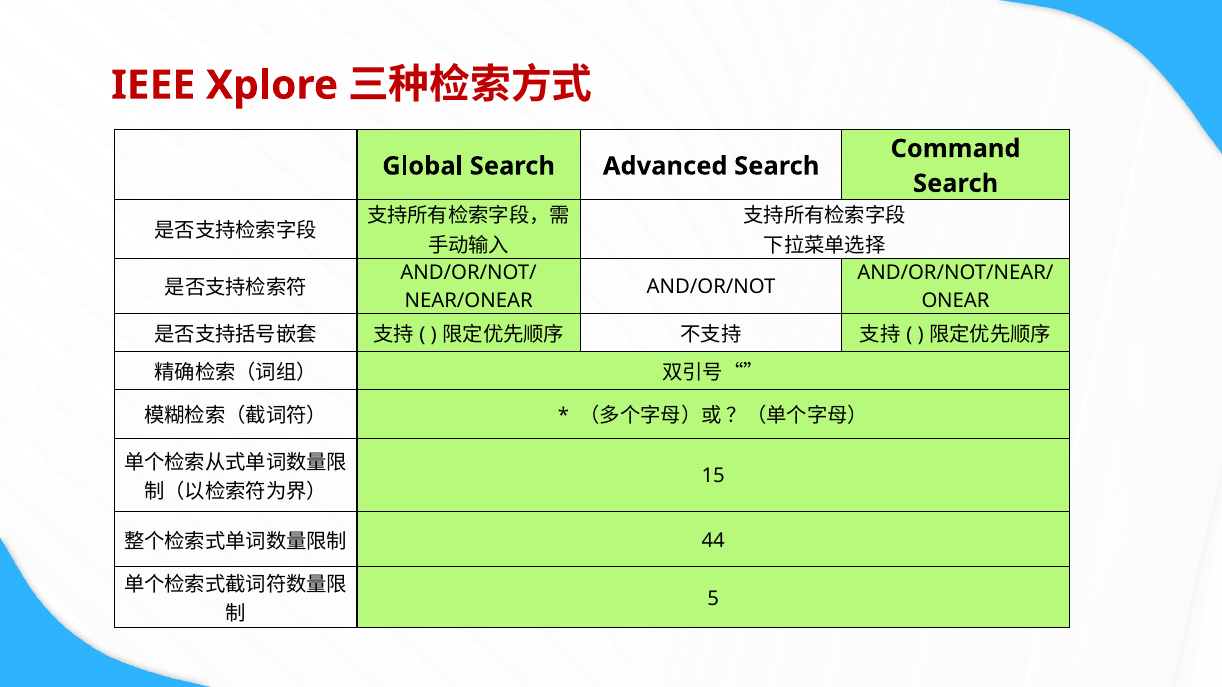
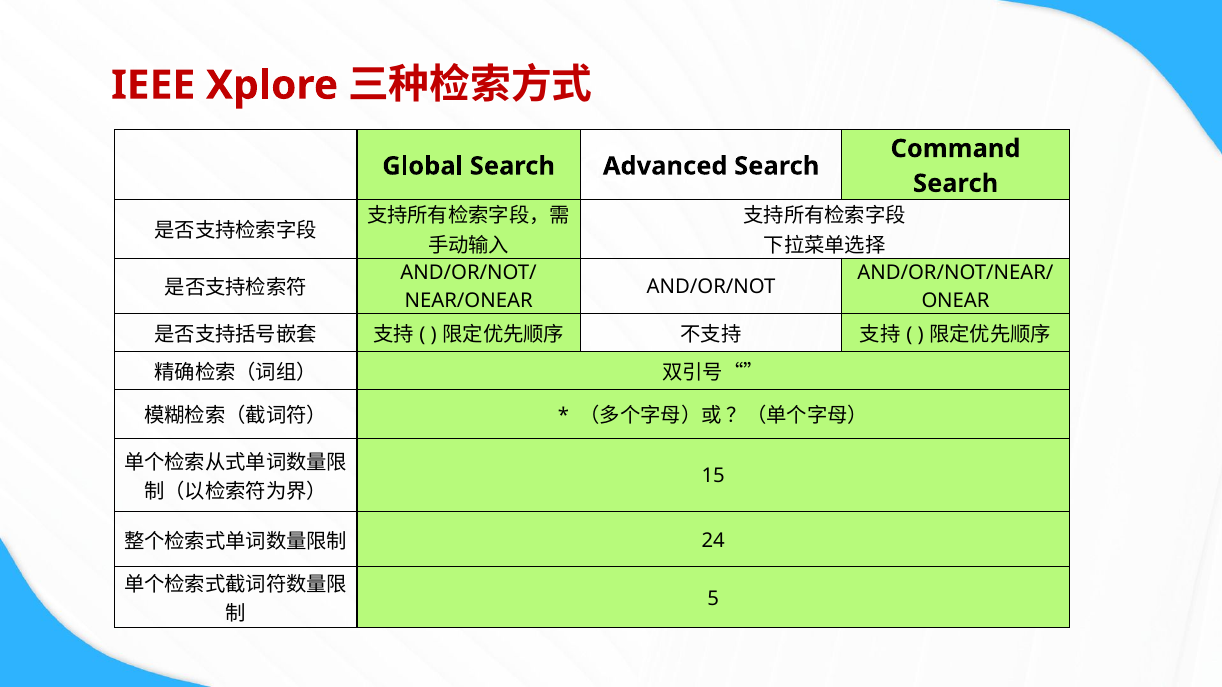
44: 44 -> 24 (713, 541)
